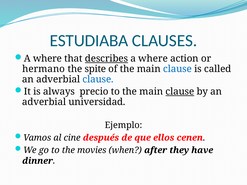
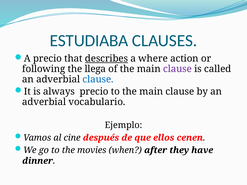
where: where -> precio (47, 59)
hermano: hermano -> following (44, 69)
spite: spite -> llega (95, 69)
clause colour: blue -> purple (177, 69)
clause underline: present -> none (180, 92)
universidad: universidad -> vocabulario (97, 102)
